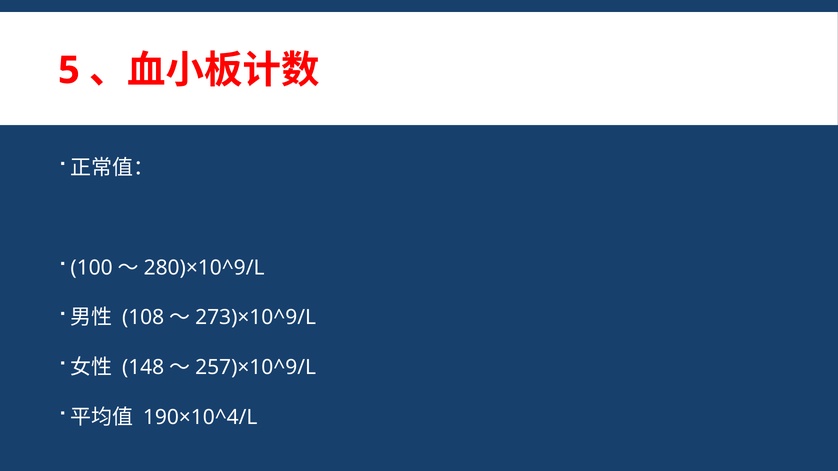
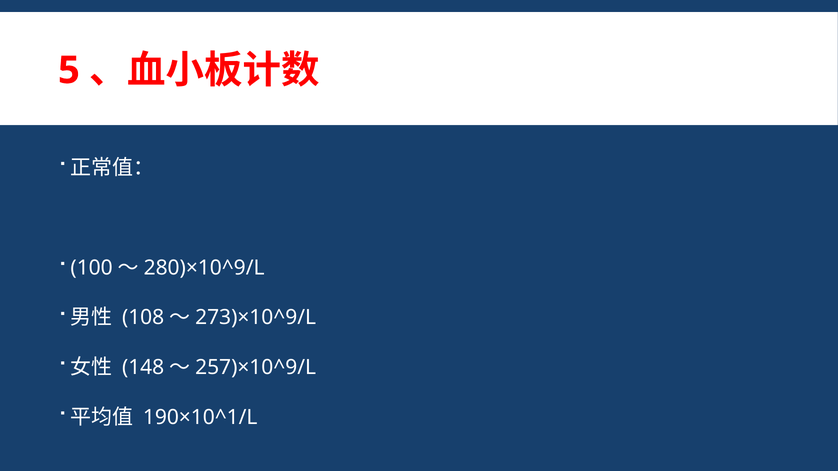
190×10^4/L: 190×10^4/L -> 190×10^1/L (200, 418)
